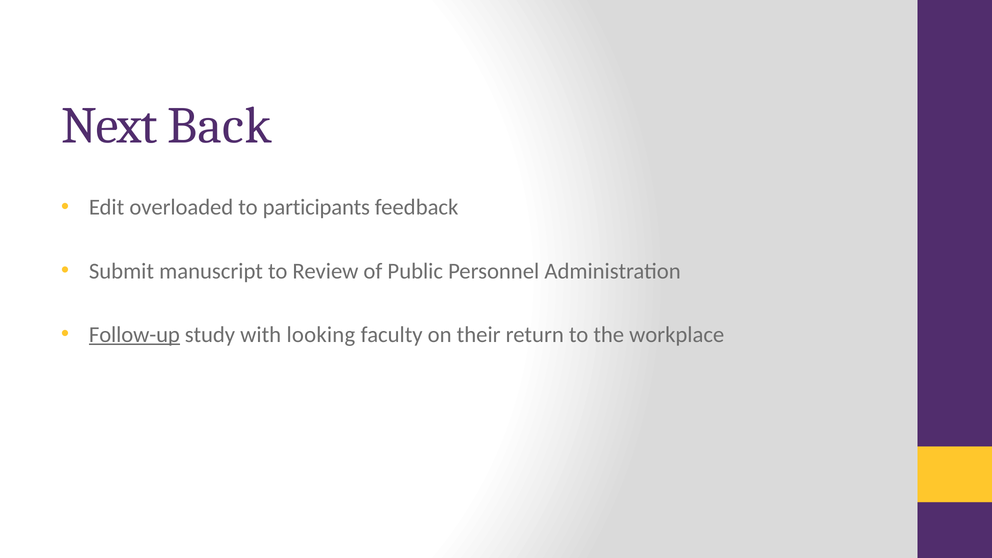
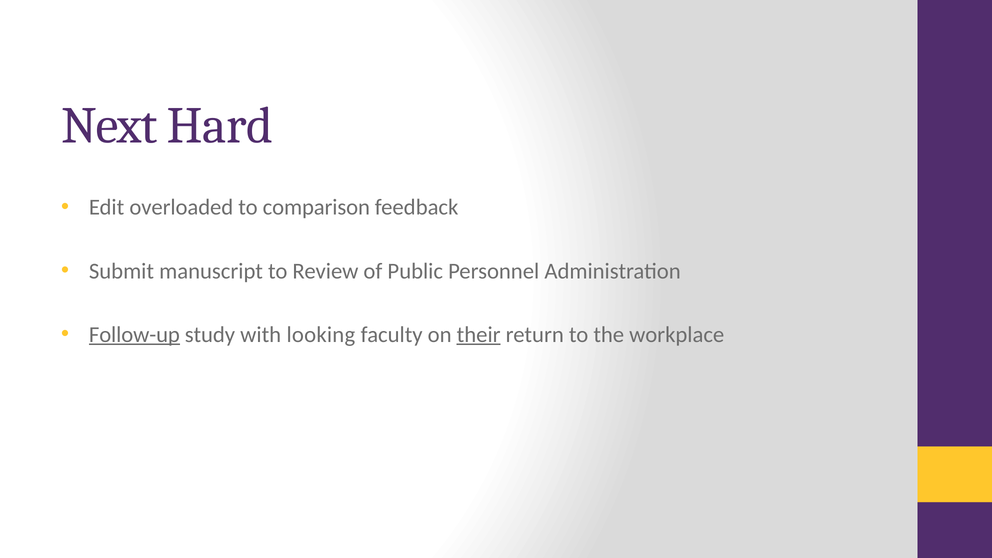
Back: Back -> Hard (220, 126)
participants: participants -> comparison (316, 207)
their underline: none -> present (479, 335)
